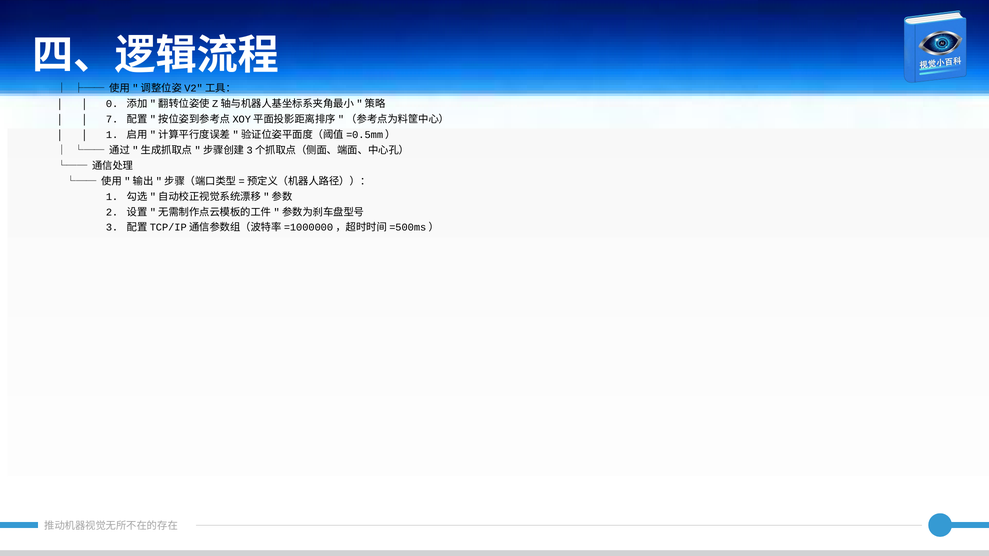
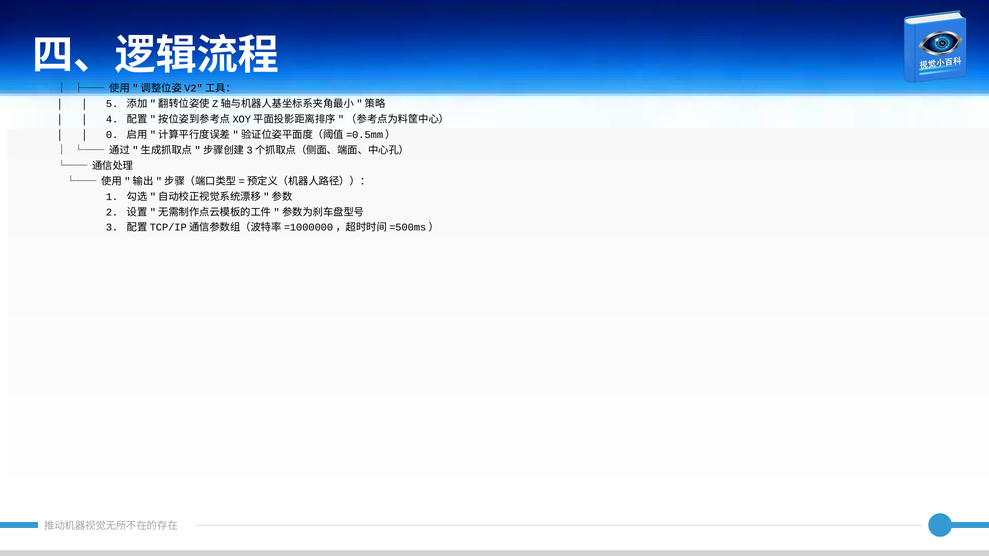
0: 0 -> 5 (112, 104)
7: 7 -> 4 (112, 119)
1: 1 -> 0 (112, 135)
